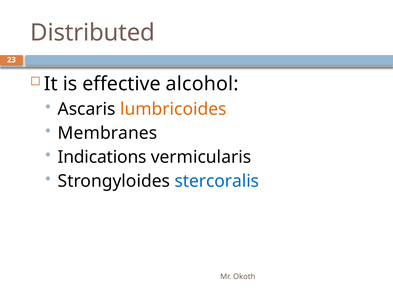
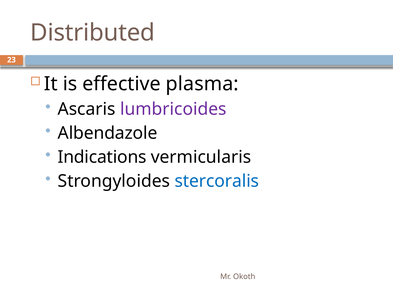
alcohol: alcohol -> plasma (202, 84)
lumbricoides colour: orange -> purple (173, 109)
Membranes: Membranes -> Albendazole (108, 133)
